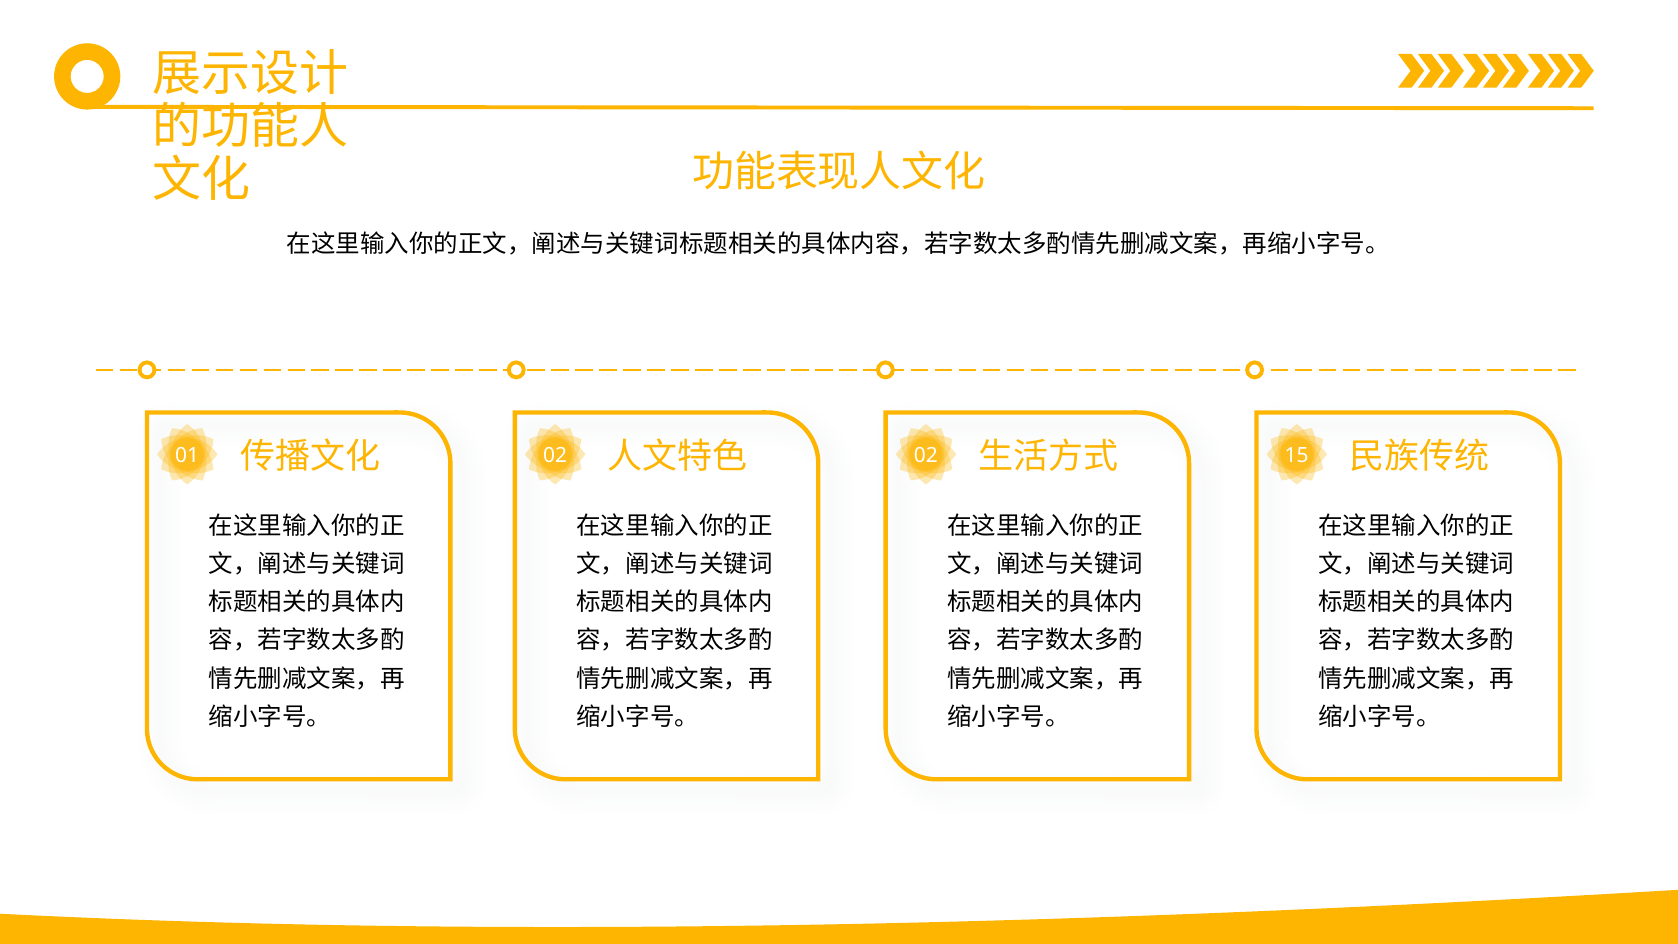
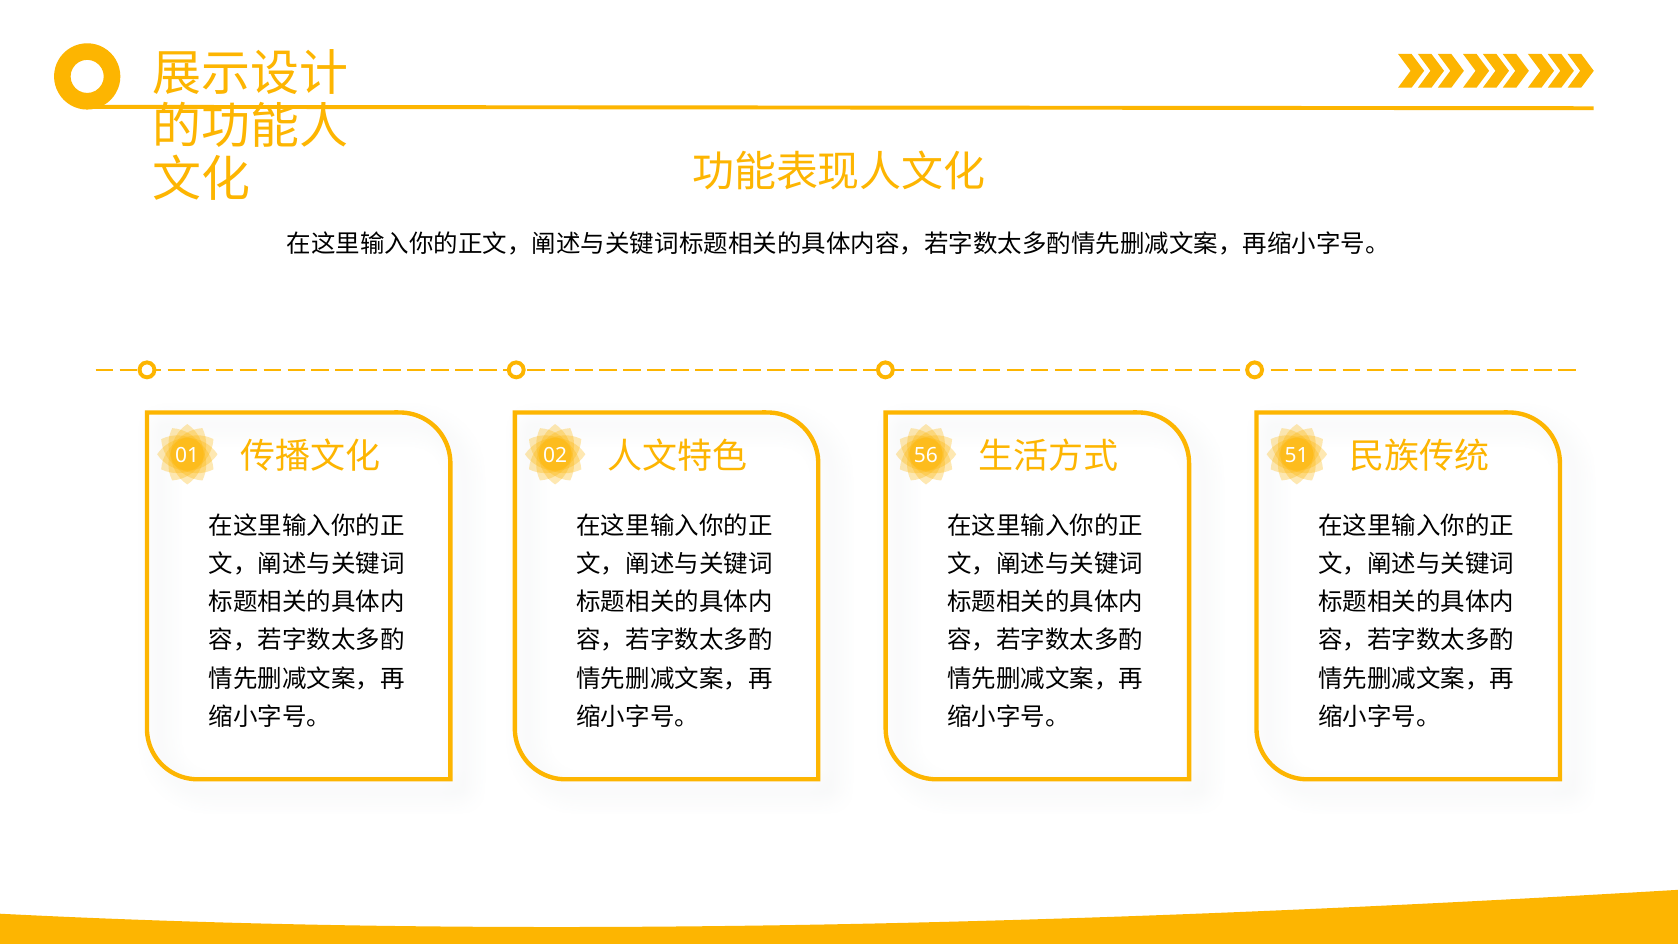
02: 02 -> 56 (926, 455)
15: 15 -> 51 (1297, 455)
